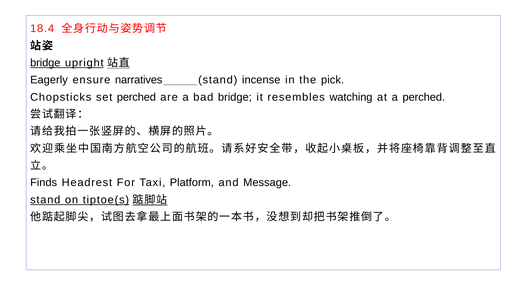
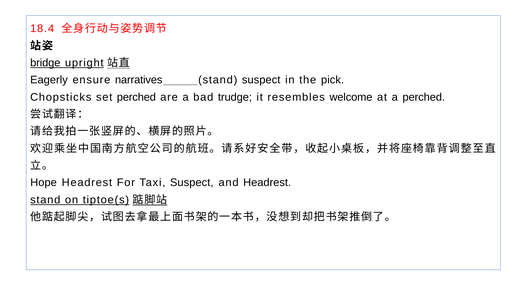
stand incense: incense -> suspect (261, 80)
bad bridge: bridge -> trudge (235, 97)
watching: watching -> welcome (351, 97)
Finds: Finds -> Hope (44, 183)
Taxi Platform: Platform -> Suspect (192, 183)
and Message: Message -> Headrest (267, 183)
